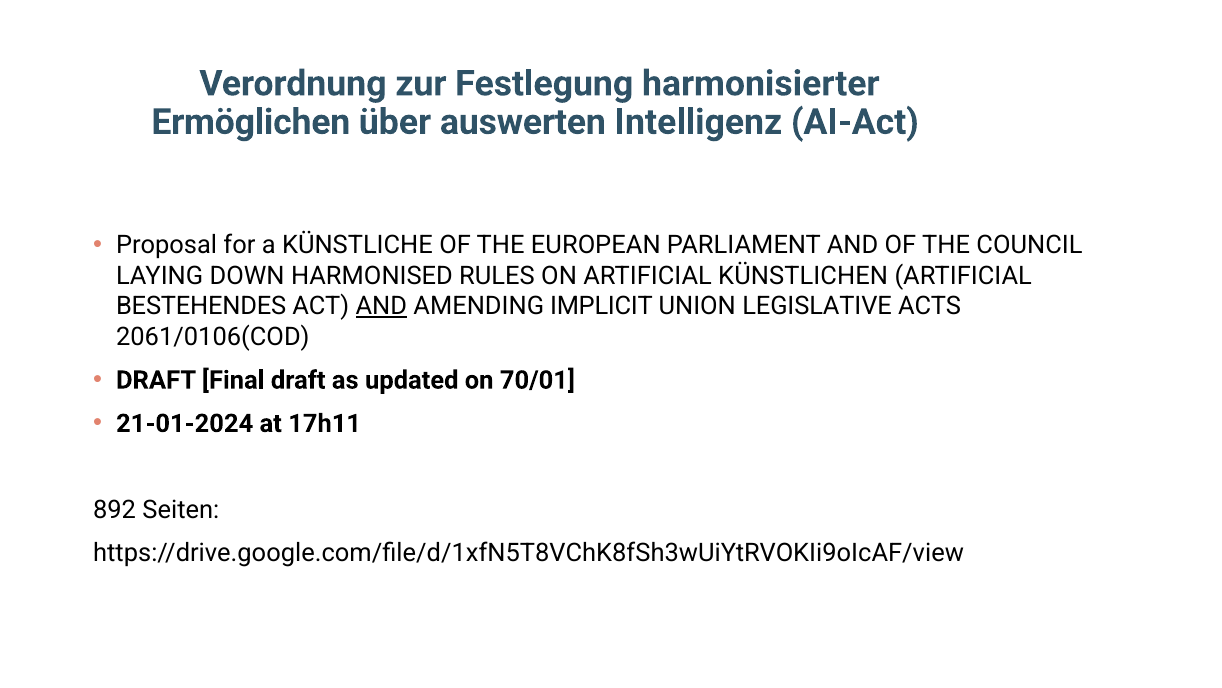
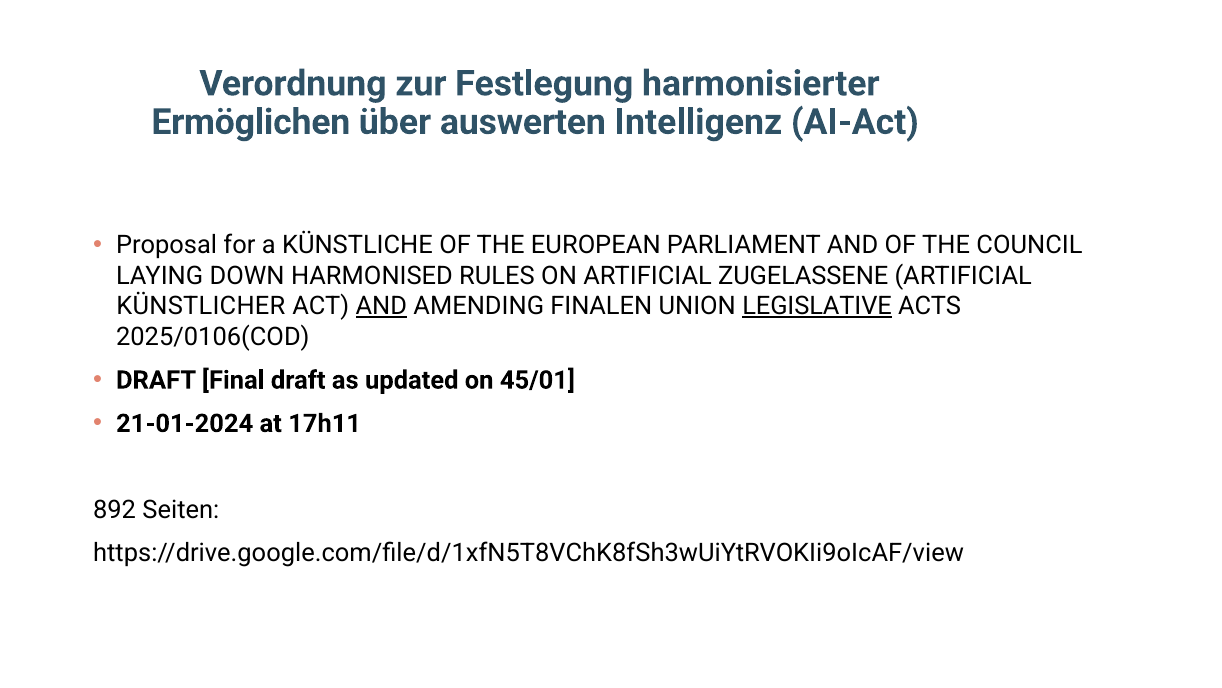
KÜNSTLICHEN: KÜNSTLICHEN -> ZUGELASSENE (803, 275)
BESTEHENDES: BESTEHENDES -> KÜNSTLICHER (201, 306)
IMPLICIT: IMPLICIT -> FINALEN (601, 306)
LEGISLATIVE underline: none -> present (817, 306)
2061/0106(COD: 2061/0106(COD -> 2025/0106(COD (213, 337)
70/01: 70/01 -> 45/01 (537, 380)
